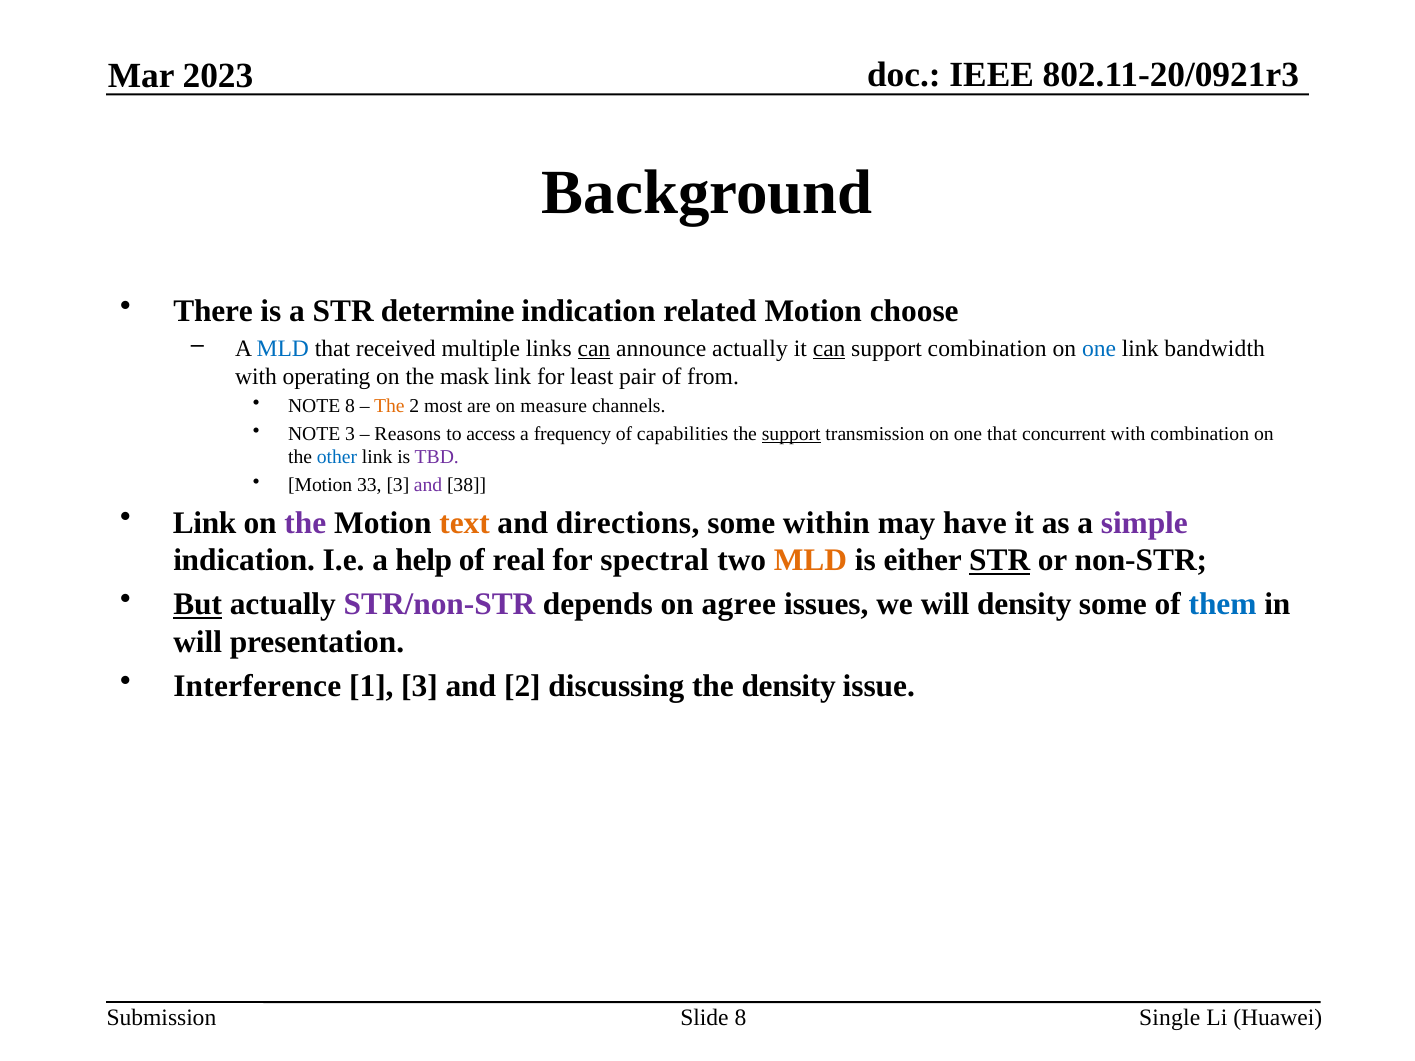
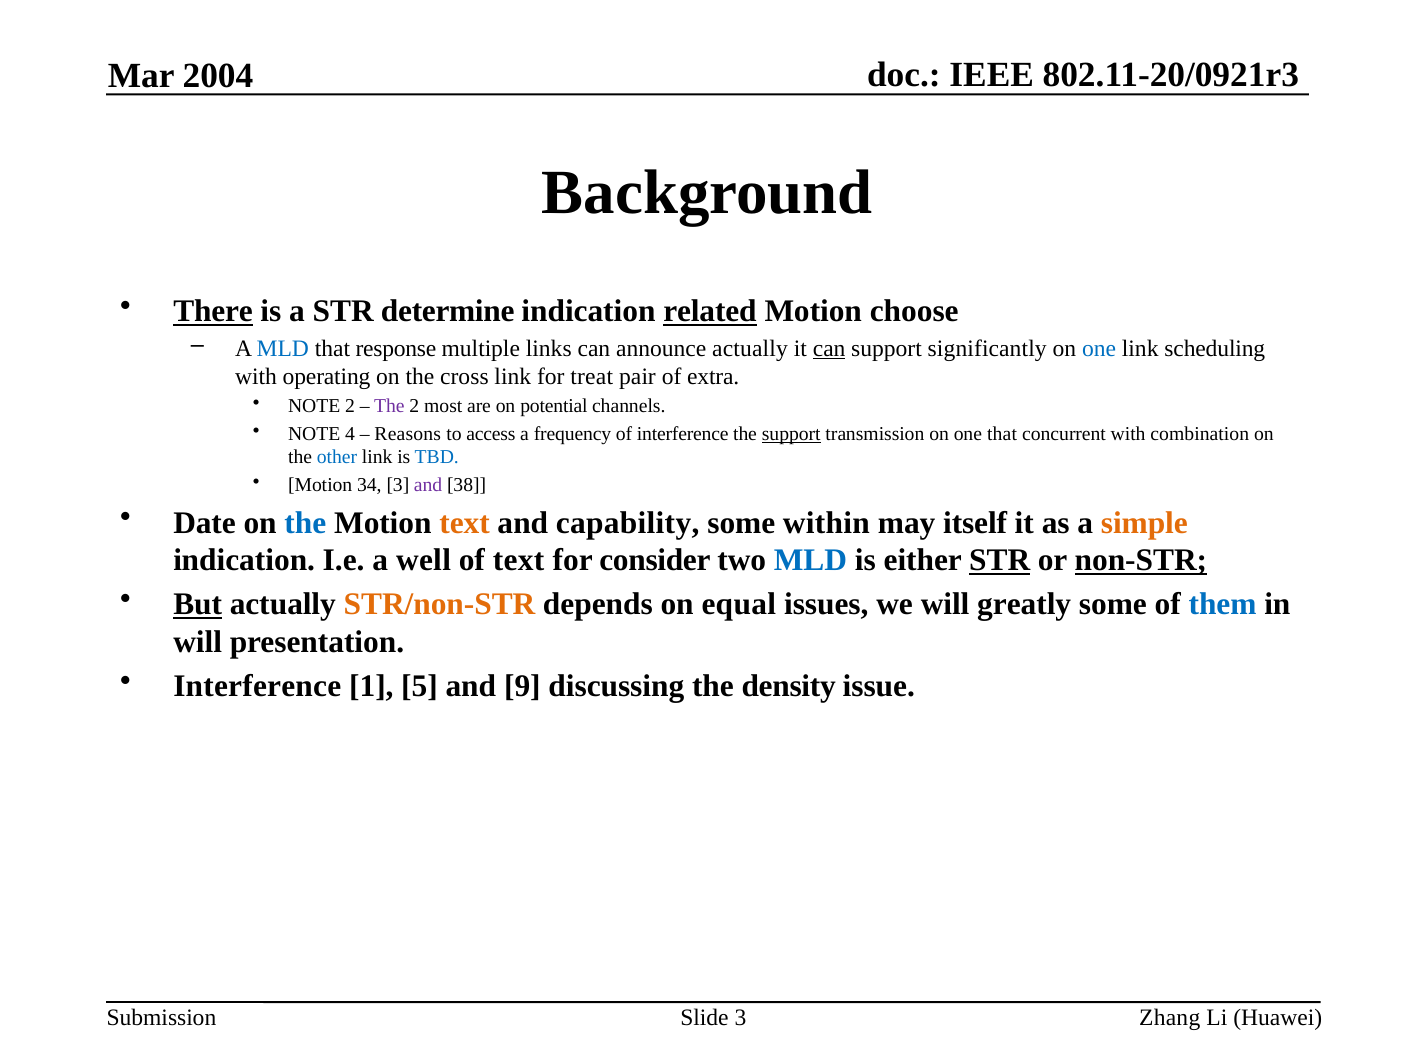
2023: 2023 -> 2004 (218, 76)
There underline: none -> present (213, 311)
related underline: none -> present (710, 311)
received: received -> response (396, 348)
can underline: present -> none (594, 348)
support combination: combination -> significantly (987, 348)
bandwidth: bandwidth -> scheduling (1215, 348)
mask: mask -> cross (464, 377)
least: least -> treat (592, 377)
from: from -> extra (713, 377)
NOTE 8: 8 -> 2 (350, 406)
The colour: orange -> purple (389, 406)
measure: measure -> potential (554, 406)
NOTE 3: 3 -> 4 (350, 434)
of capabilities: capabilities -> interference (683, 434)
TBD colour: purple -> blue (437, 458)
33: 33 -> 34 (369, 485)
Link: Link -> Date (205, 523)
the colour: purple -> blue (305, 523)
directions: directions -> capability (628, 523)
have: have -> itself (975, 523)
simple colour: purple -> orange (1144, 523)
help: help -> well (423, 561)
of real: real -> text (519, 561)
spectral: spectral -> consider (655, 561)
MLD colour: orange -> blue (810, 561)
non-STR underline: none -> present (1141, 561)
STR/non-STR colour: purple -> orange (440, 605)
agree: agree -> equal (739, 605)
will density: density -> greatly (1024, 605)
1 3: 3 -> 5 (420, 686)
and 2: 2 -> 9 (522, 686)
Slide 8: 8 -> 3 (740, 1018)
Single: Single -> Zhang (1170, 1018)
